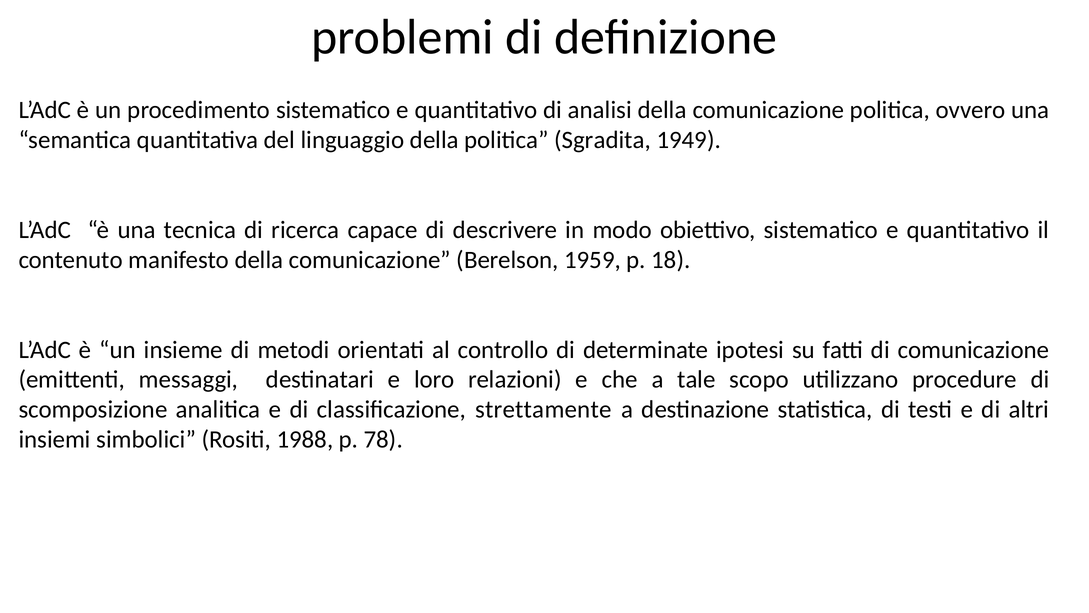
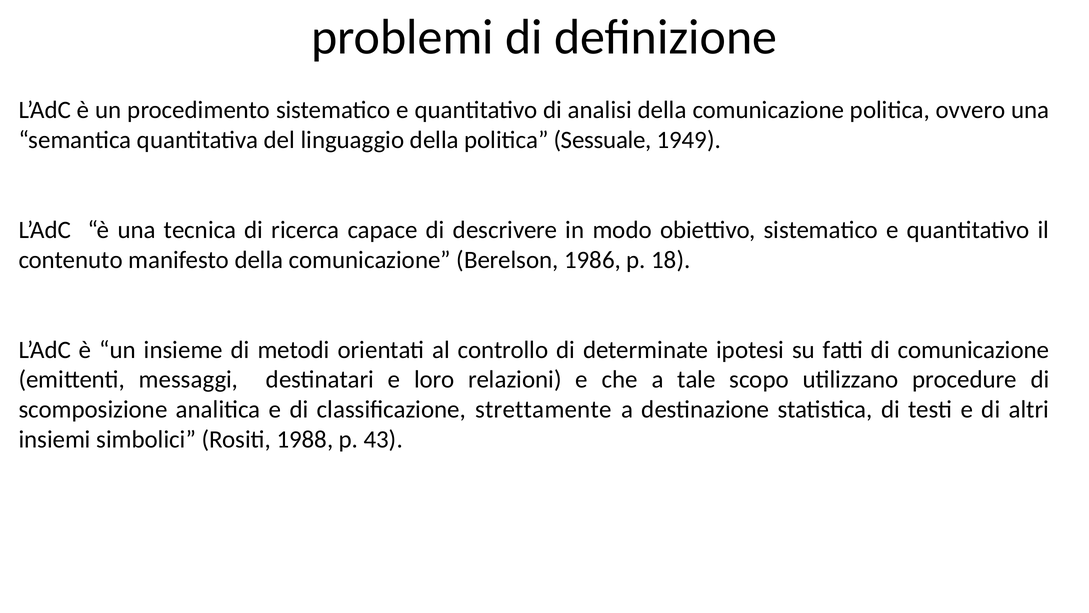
Sgradita: Sgradita -> Sessuale (603, 140)
1959: 1959 -> 1986 (593, 260)
78: 78 -> 43 (383, 439)
